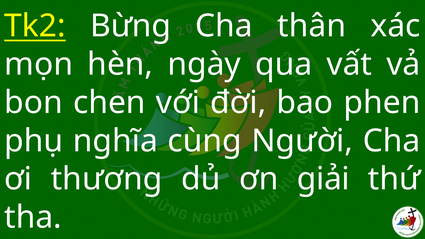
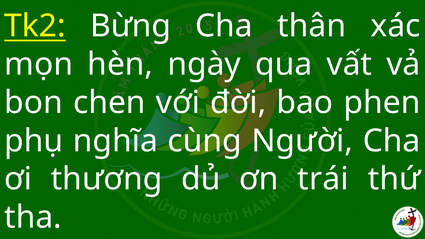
giải: giải -> trái (323, 179)
